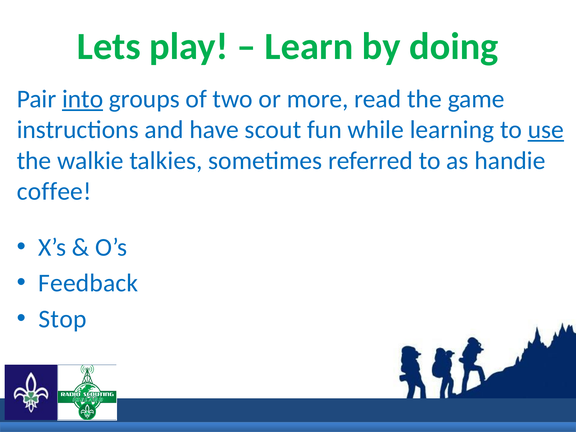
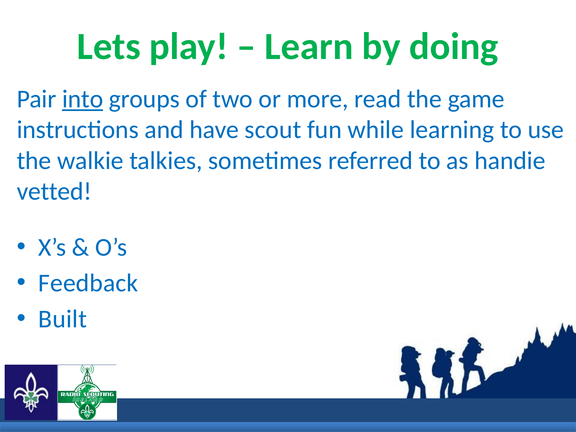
use underline: present -> none (546, 130)
coffee: coffee -> vetted (54, 191)
Stop: Stop -> Built (63, 319)
